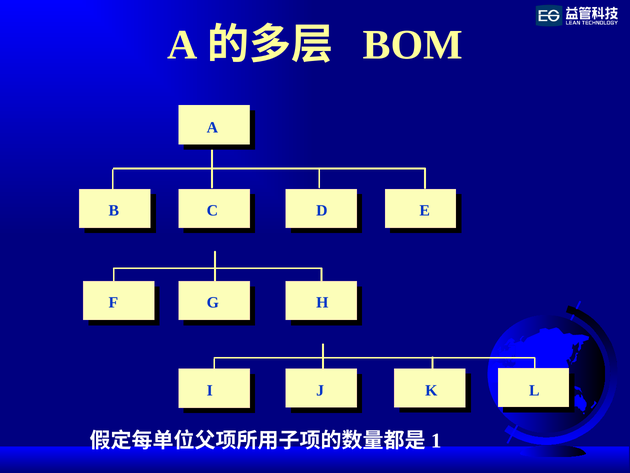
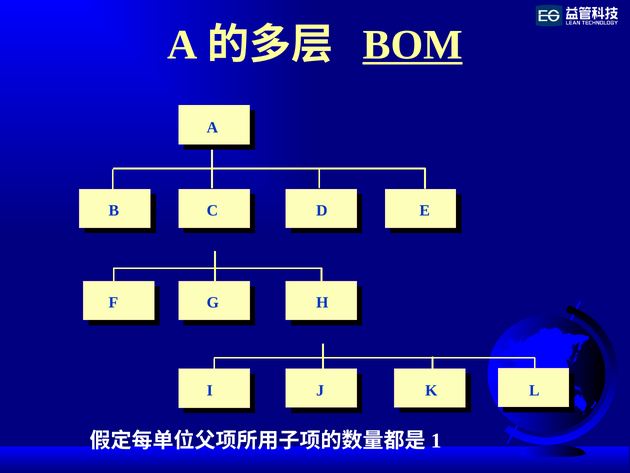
BOM underline: none -> present (413, 45)
